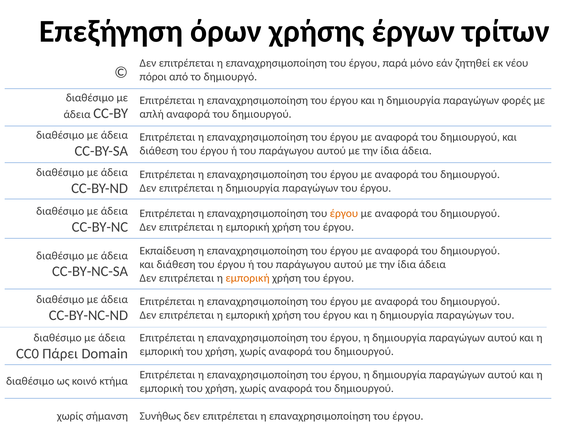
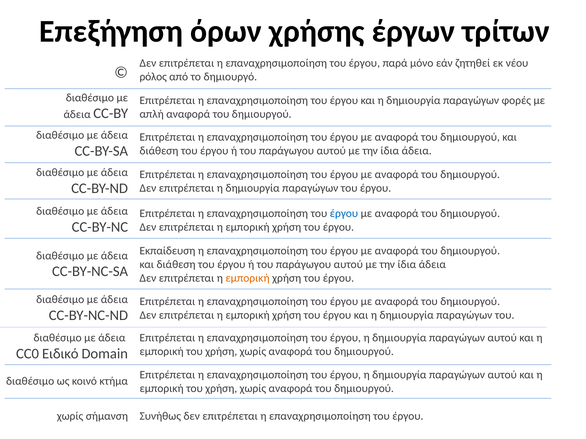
πόροι: πόροι -> ρόλος (153, 77)
έργου colour: orange -> blue (344, 214)
Πάρει: Πάρει -> Ειδικό (60, 354)
